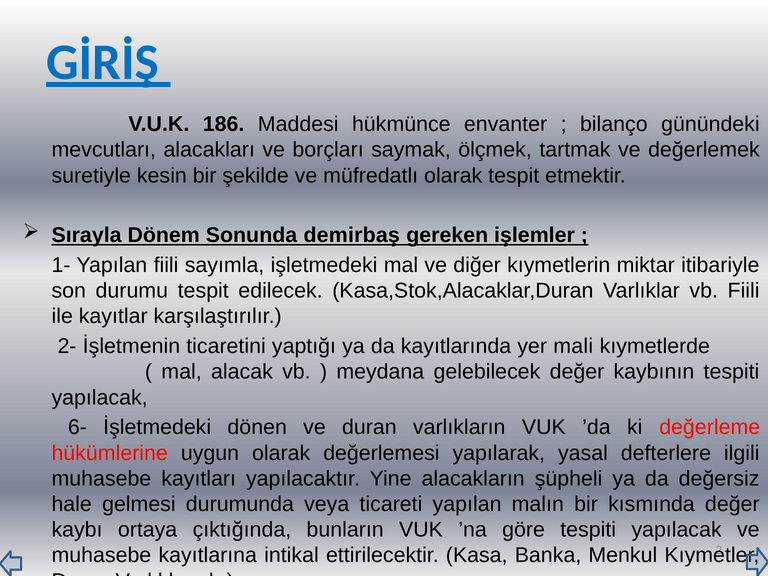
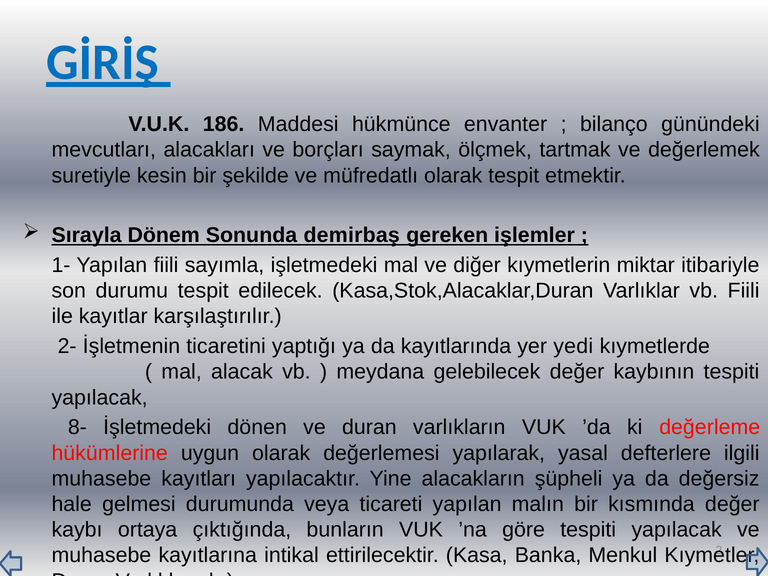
mali: mali -> yedi (573, 346)
6-: 6- -> 8- (77, 427)
